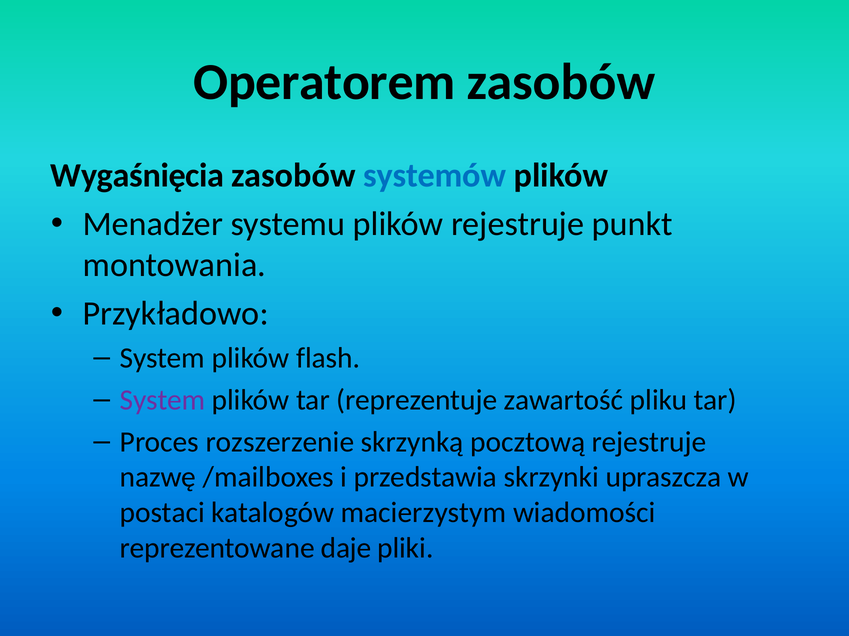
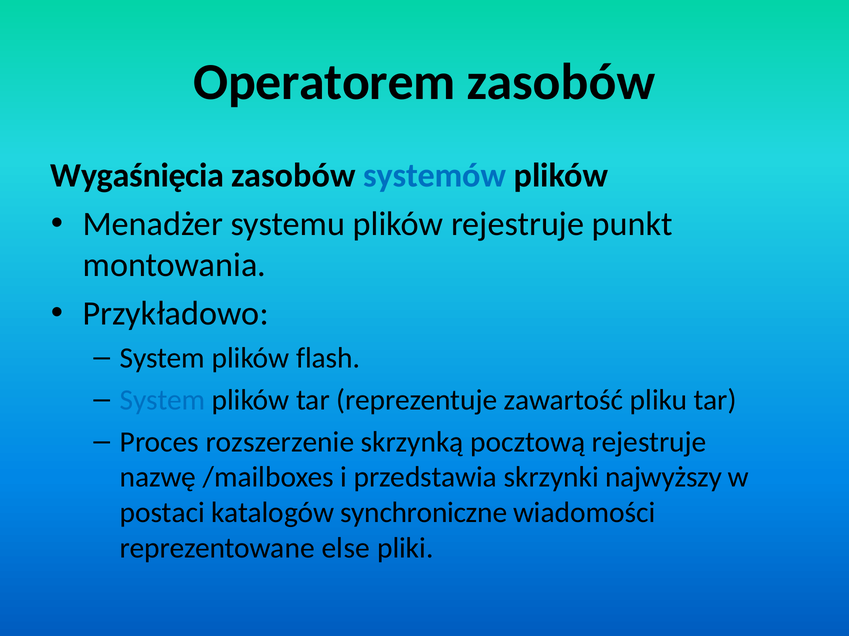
System colour: purple -> blue (163, 400)
upraszcza: upraszcza -> najwyższy (664, 478)
macierzystym: macierzystym -> synchroniczne (424, 513)
daje: daje -> else (346, 549)
